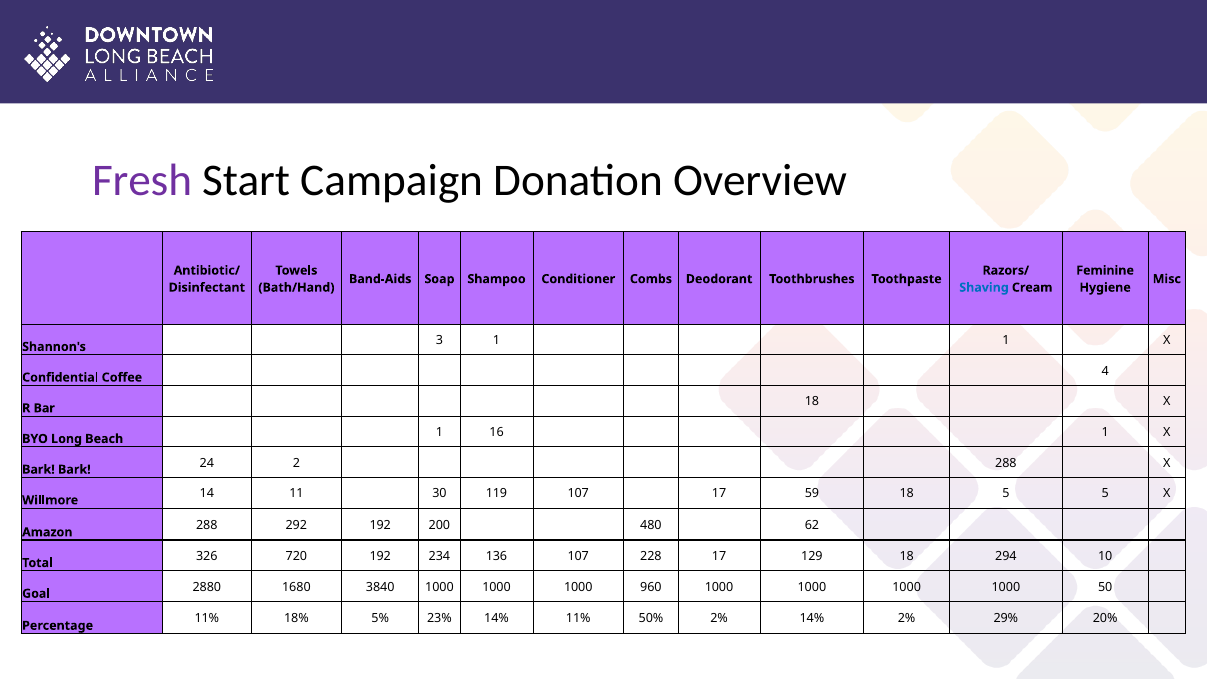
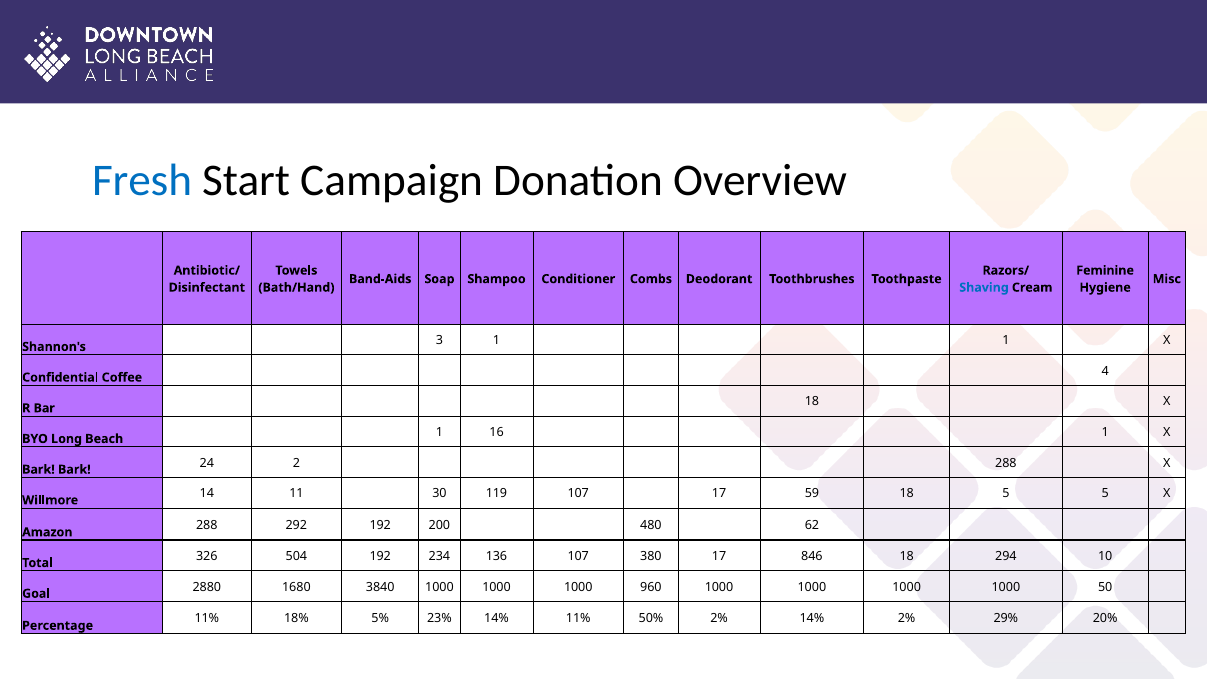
Fresh colour: purple -> blue (142, 180)
720: 720 -> 504 (296, 556)
228: 228 -> 380 (651, 556)
129: 129 -> 846 (812, 556)
